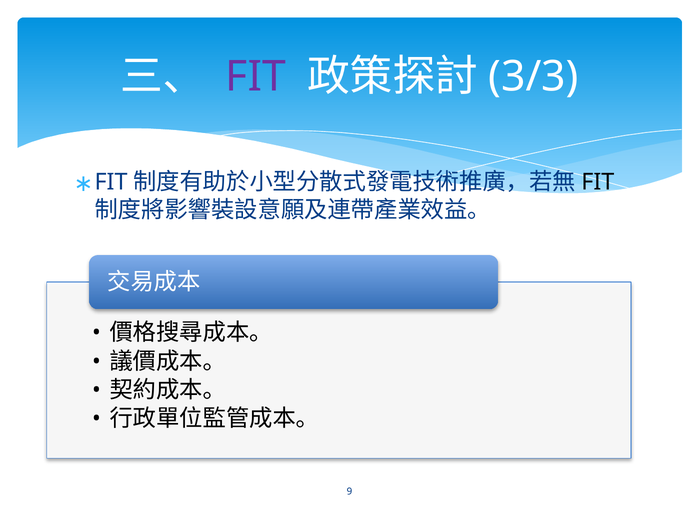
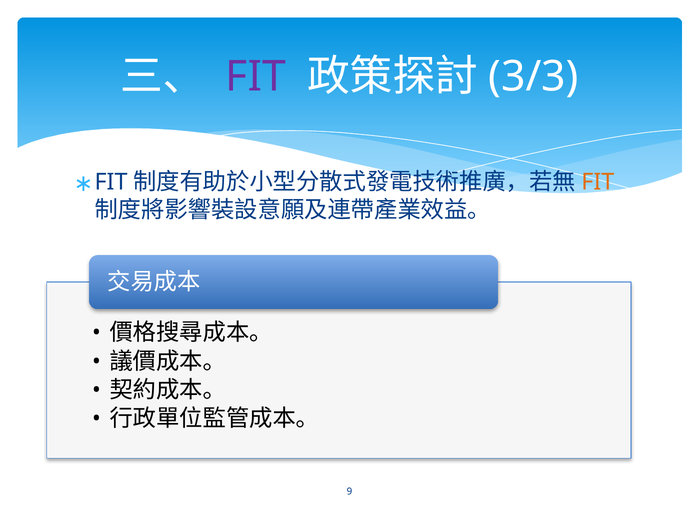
FIT colour: black -> orange (598, 182)
